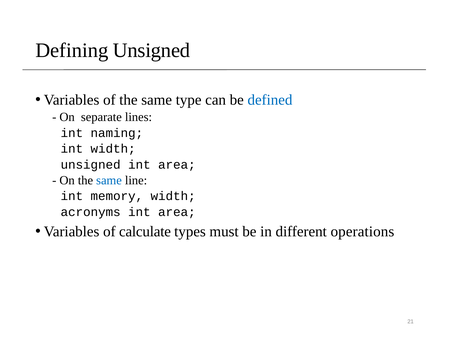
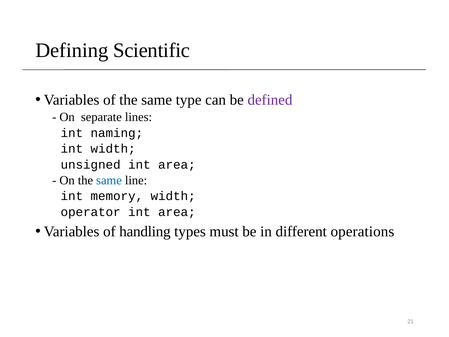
Defining Unsigned: Unsigned -> Scientific (152, 50)
defined colour: blue -> purple (270, 100)
acronyms: acronyms -> operator (91, 212)
calculate: calculate -> handling (145, 231)
